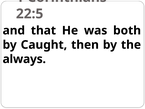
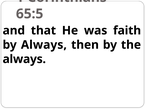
22:5: 22:5 -> 65:5 (30, 14)
both: both -> faith (127, 30)
by Caught: Caught -> Always (44, 45)
